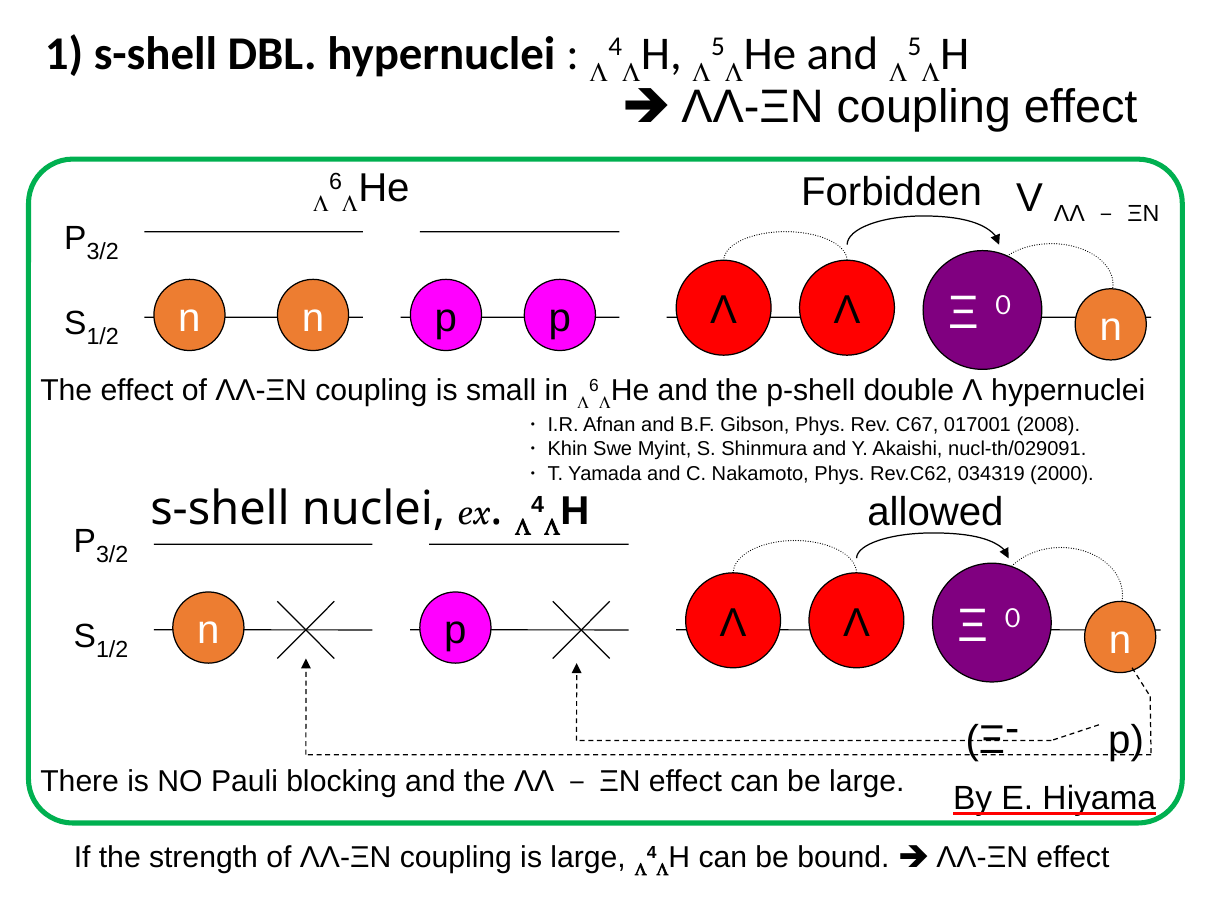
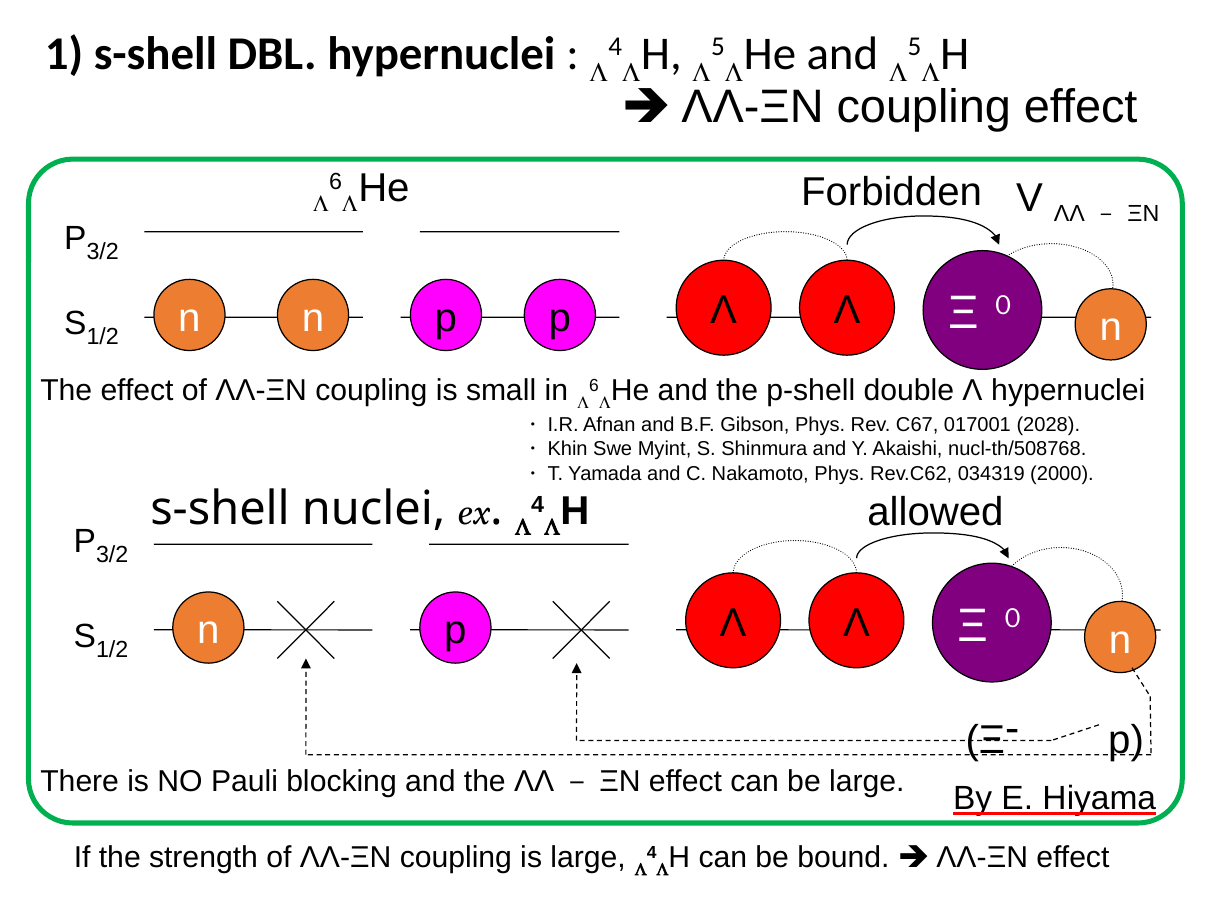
2008: 2008 -> 2028 (1048, 425)
nucl-th/029091: nucl-th/029091 -> nucl-th/508768 (1017, 449)
